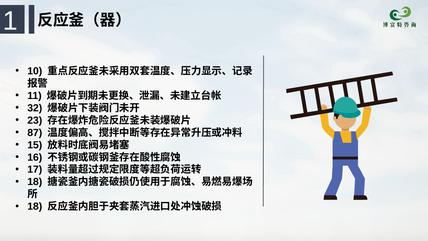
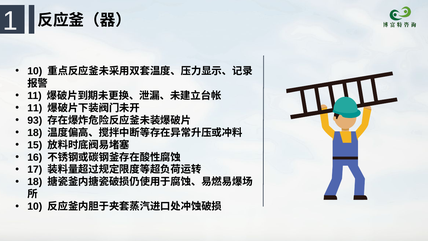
32: 32 -> 11 (35, 108)
23: 23 -> 93 (35, 120)
87: 87 -> 18 (35, 133)
18: 18 -> 10 (35, 206)
